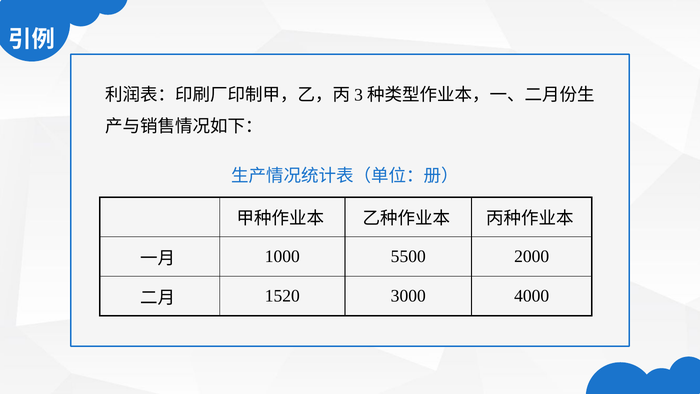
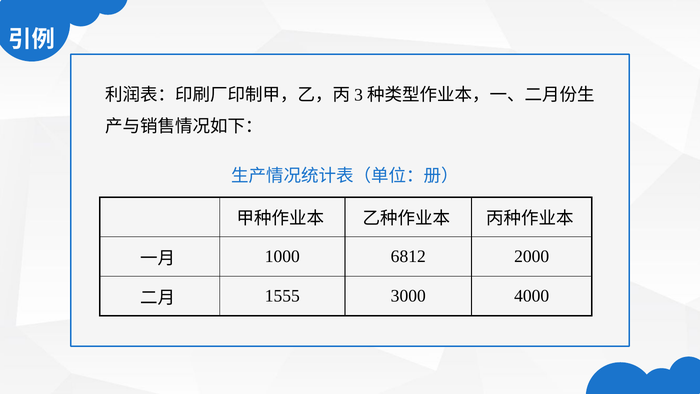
5500: 5500 -> 6812 (408, 256)
1520: 1520 -> 1555 (282, 296)
